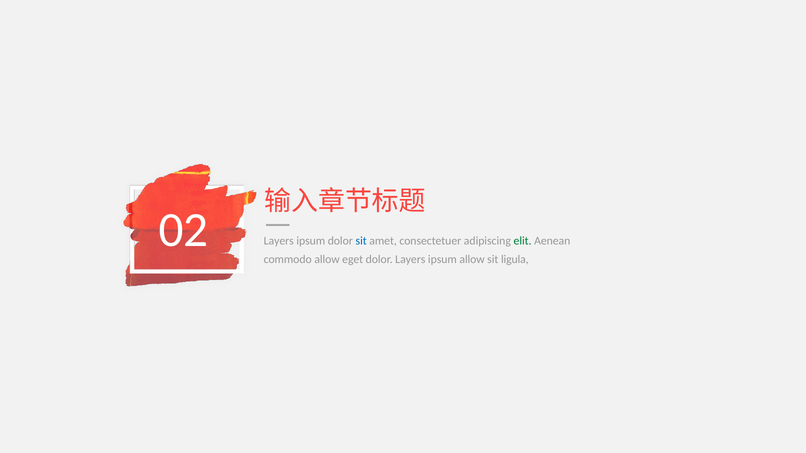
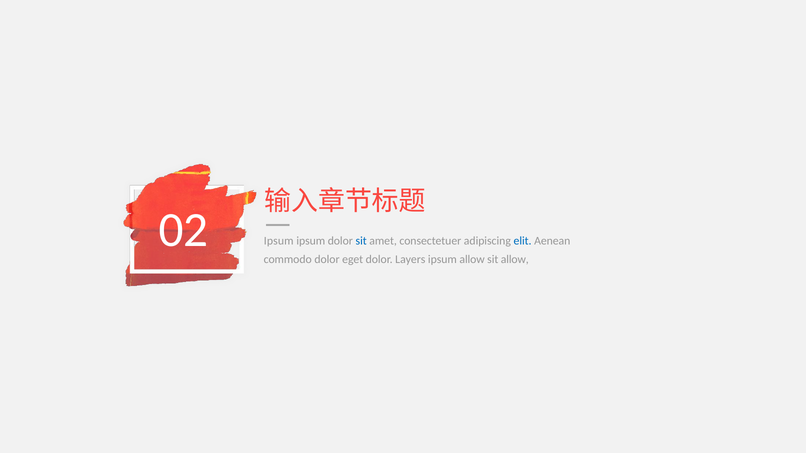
Layers: Layers -> Ipsum (279, 241)
elit colour: green -> blue (523, 241)
commodo allow: allow -> dolor (327, 260)
sit ligula: ligula -> allow (515, 260)
